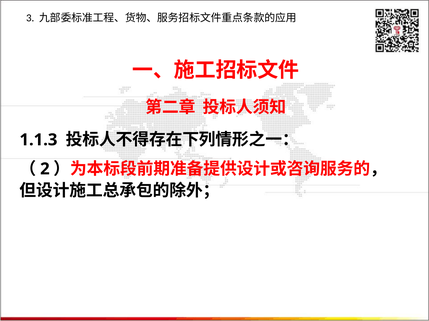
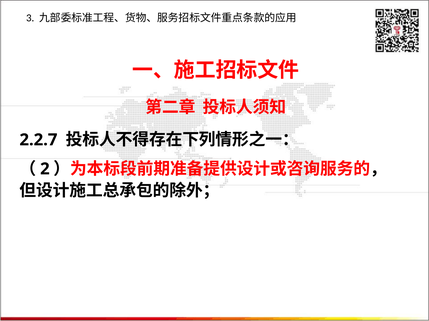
1.1.3: 1.1.3 -> 2.2.7 (38, 140)
